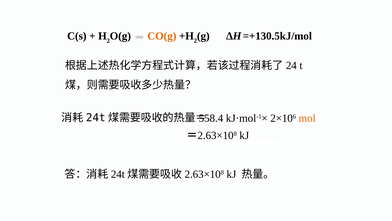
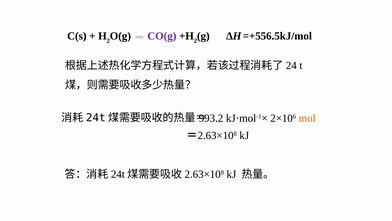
CO(g colour: orange -> purple (162, 36)
=+130.5kJ/mol: =+130.5kJ/mol -> =+556.5kJ/mol (277, 36)
558.4: 558.4 -> 993.2 (211, 118)
